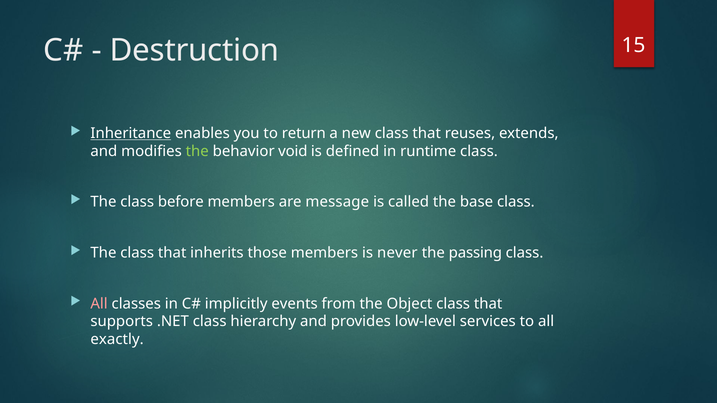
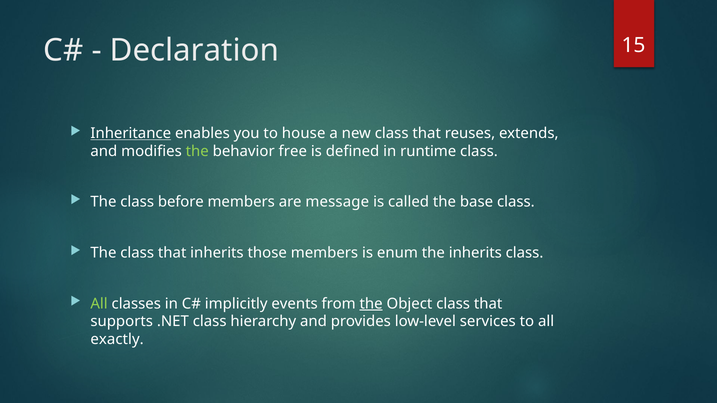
Destruction: Destruction -> Declaration (194, 50)
return: return -> house (304, 133)
void: void -> free (293, 151)
never: never -> enum (397, 253)
the passing: passing -> inherits (475, 253)
All colour: pink -> light green (99, 304)
the underline: none -> present (371, 304)
